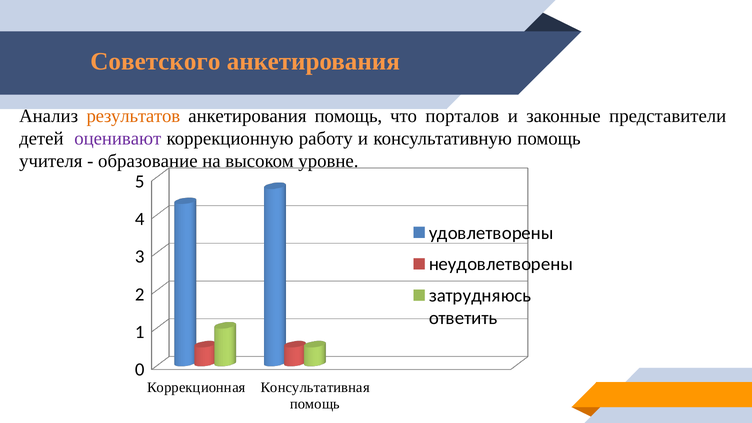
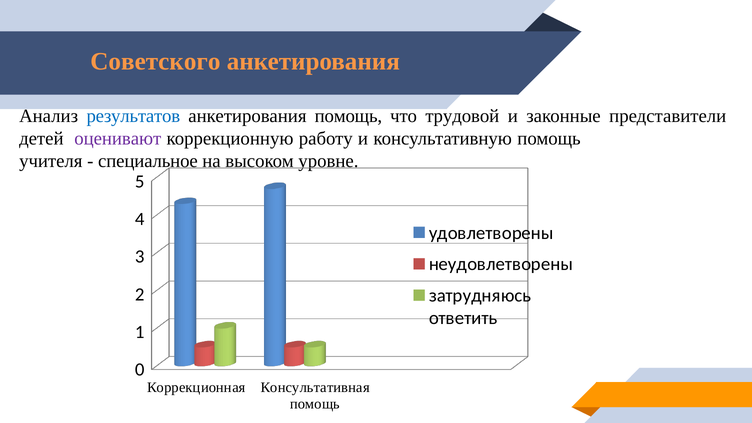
результатов colour: orange -> blue (133, 116)
порталов: порталов -> трудовой (462, 116)
образование: образование -> специальное (148, 161)
